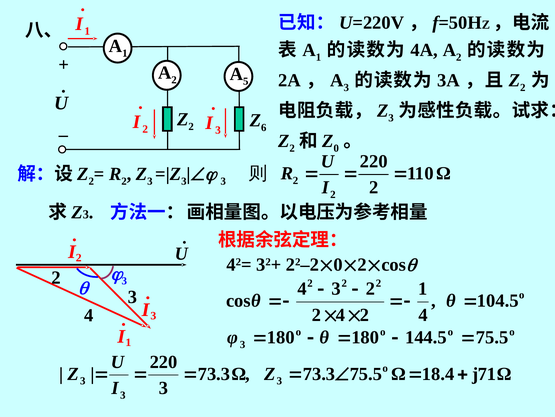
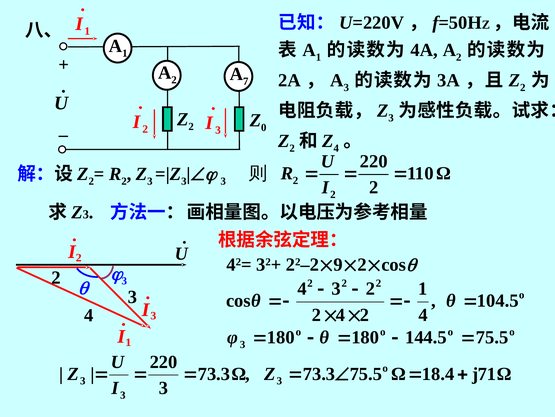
5: 5 -> 7 (246, 81)
6: 6 -> 0 (264, 128)
0: 0 -> 4 (336, 148)
0: 0 -> 9 (338, 264)
